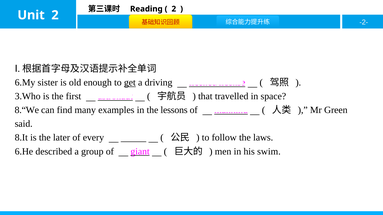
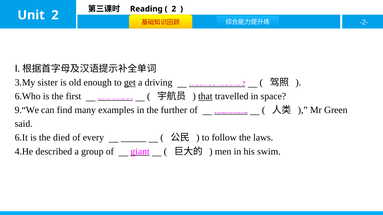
6.My: 6.My -> 3.My (25, 83)
3.Who: 3.Who -> 6.Who (28, 97)
that underline: none -> present (205, 97)
8.“We: 8.“We -> 9.“We (27, 110)
lessons: lessons -> further (174, 110)
8.It: 8.It -> 6.It (21, 138)
later: later -> died (61, 138)
6.He: 6.He -> 4.He (24, 152)
